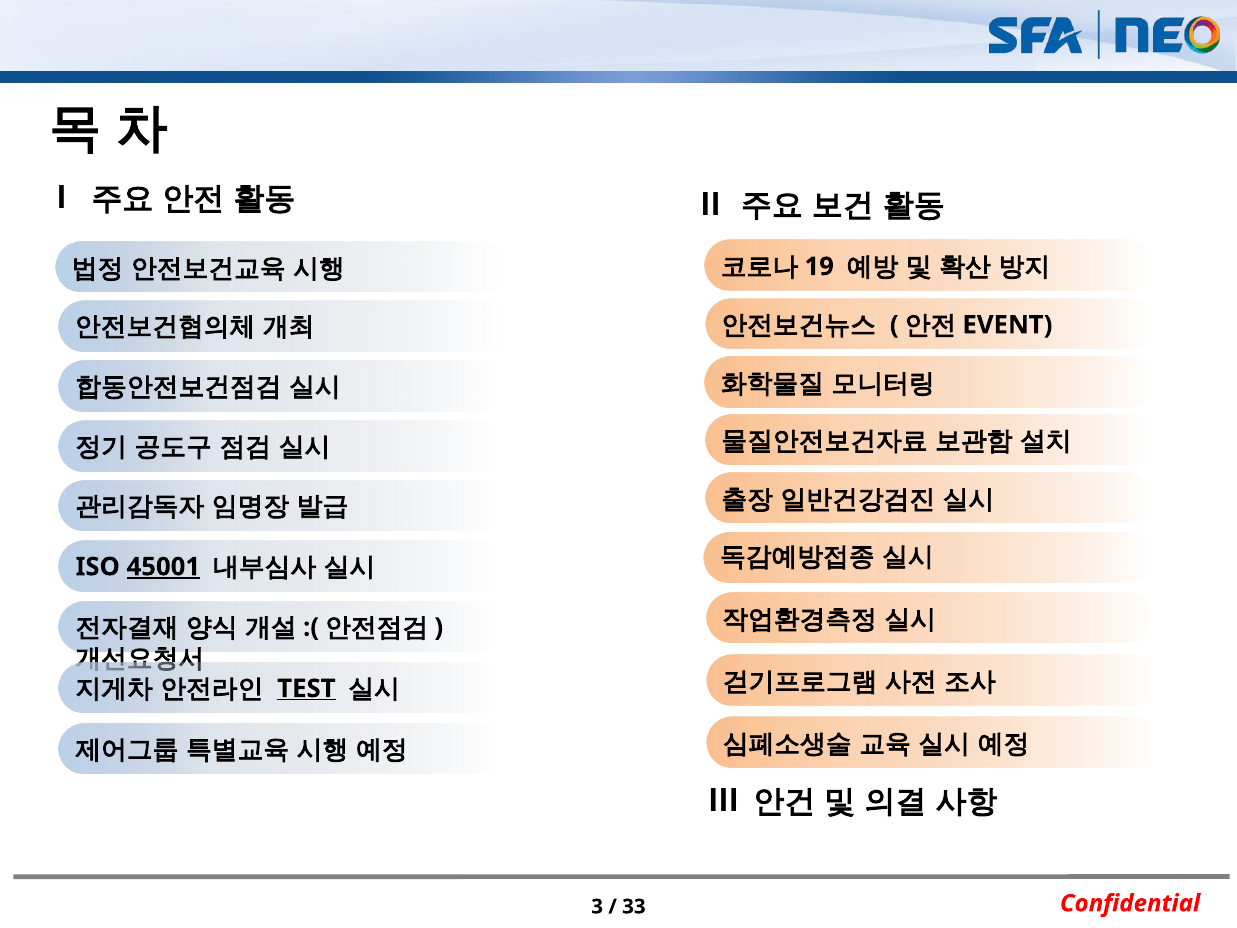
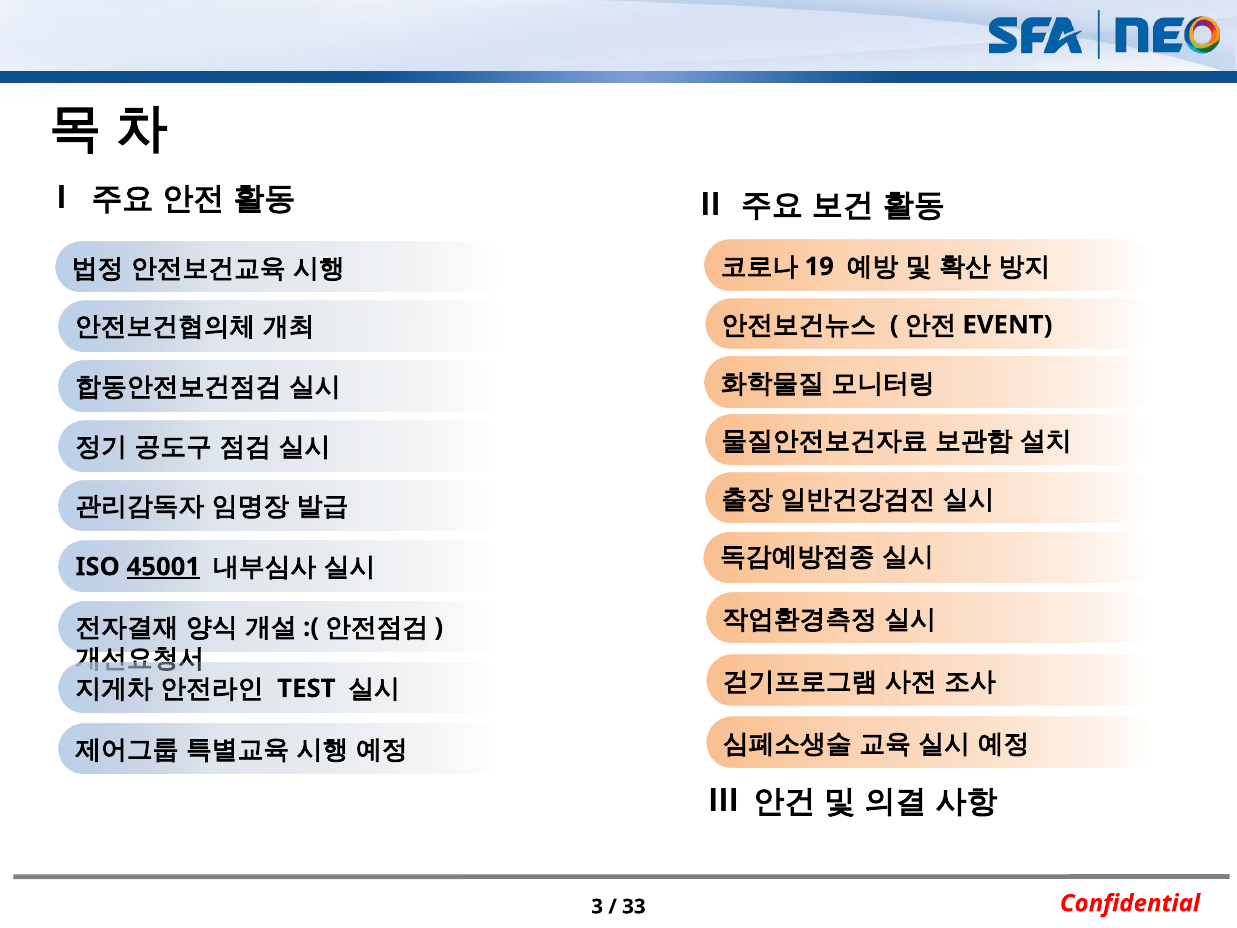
TEST underline: present -> none (306, 688)
